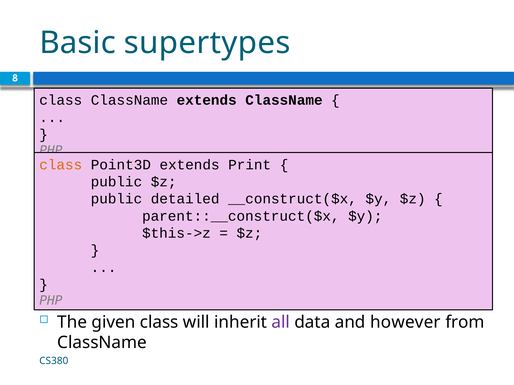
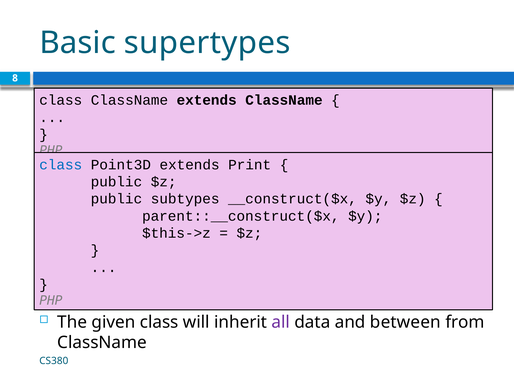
class colour: orange -> blue (61, 165)
detailed: detailed -> subtypes (185, 199)
however: however -> between (405, 322)
